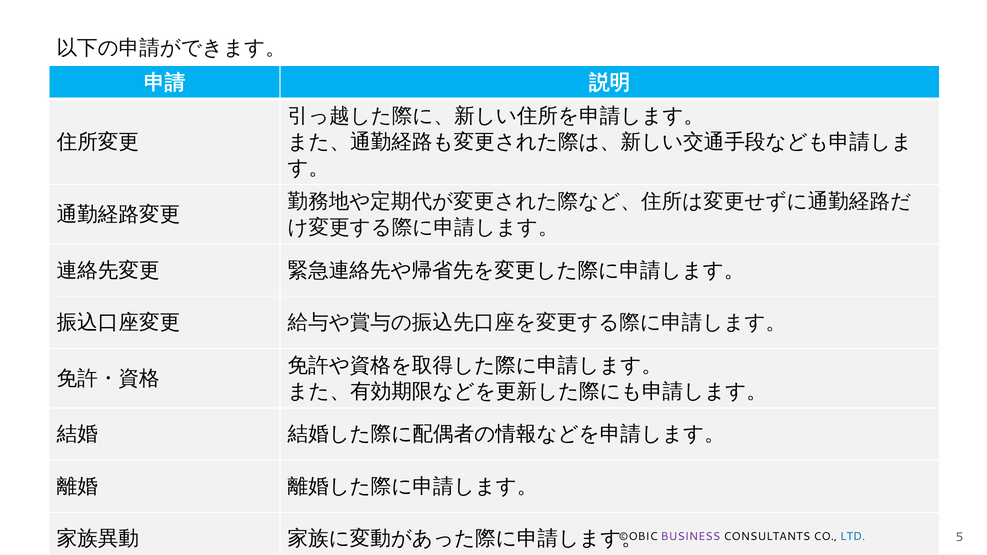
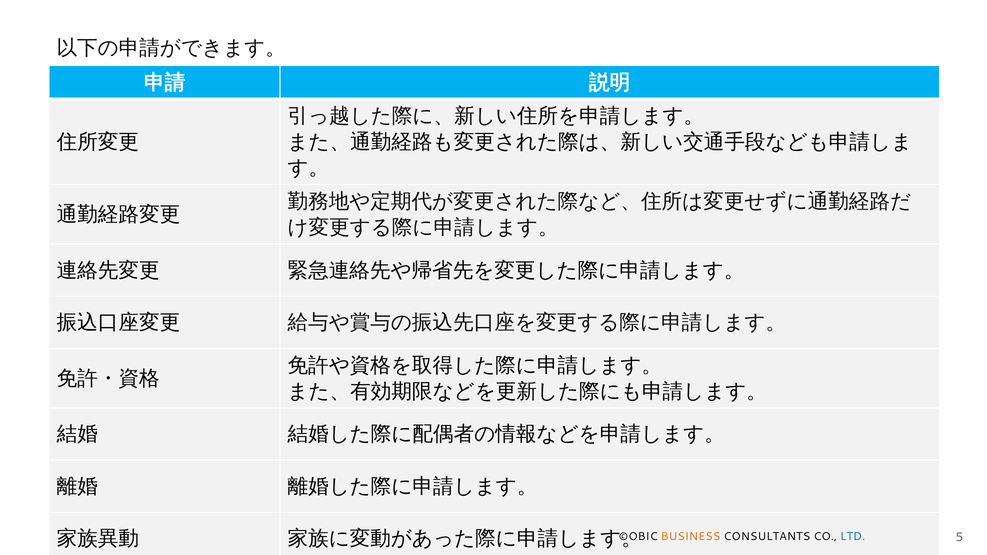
BUSINESS colour: purple -> orange (691, 537)
